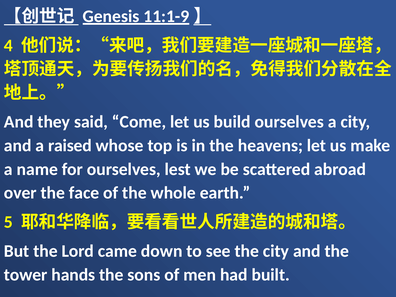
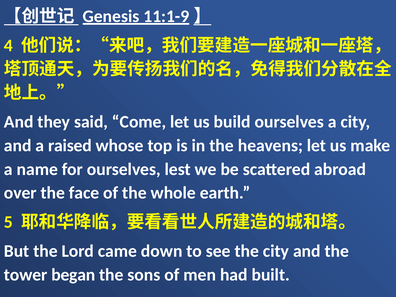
hands: hands -> began (73, 275)
